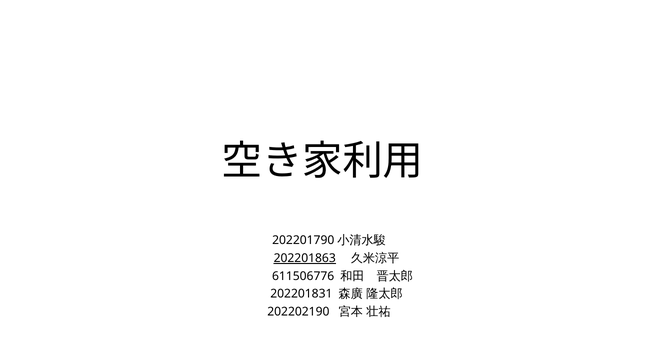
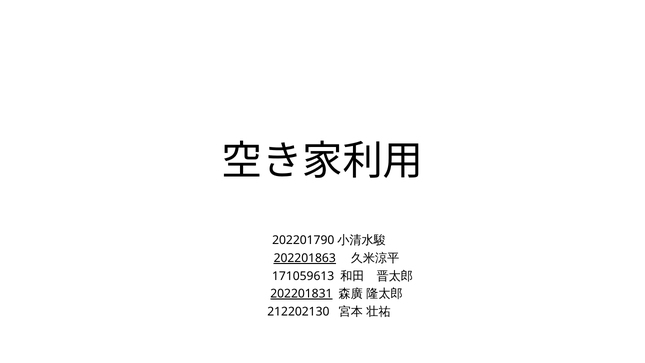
611506776: 611506776 -> 171059613 (303, 276)
202201831 underline: none -> present (301, 294)
202202190: 202202190 -> 212202130 (298, 311)
